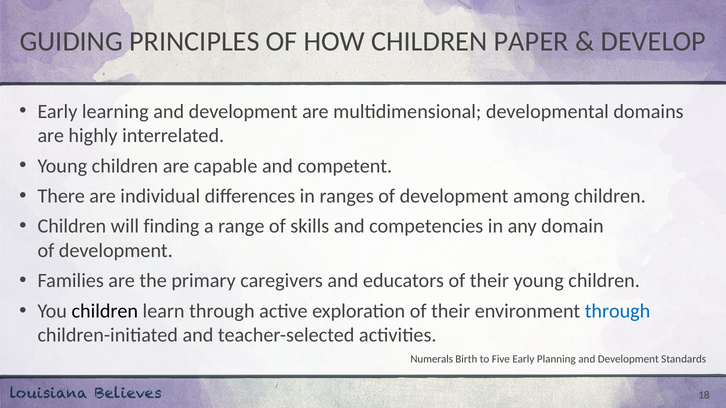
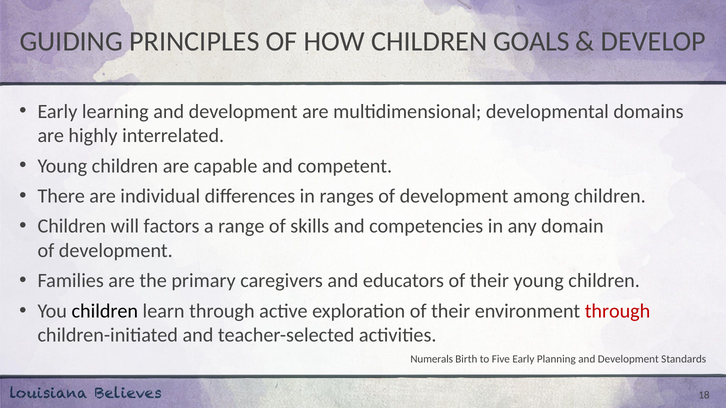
PAPER: PAPER -> GOALS (531, 41)
finding: finding -> factors (172, 227)
through colour: blue -> red (618, 311)
